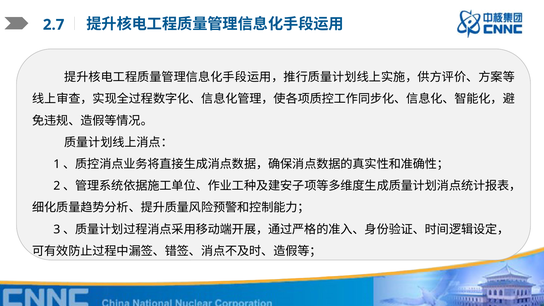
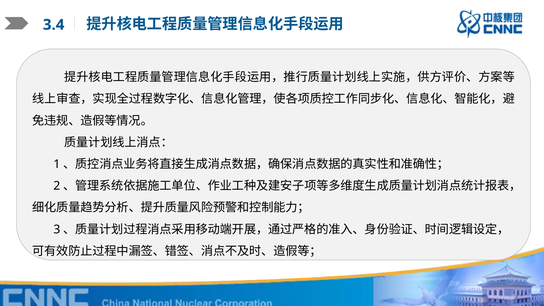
2.7: 2.7 -> 3.4 (54, 25)
